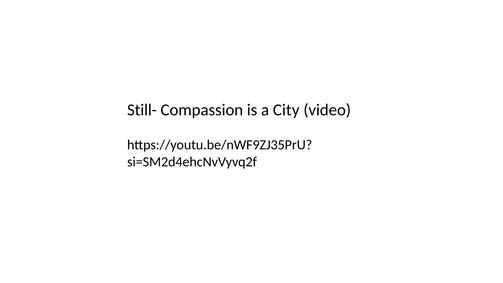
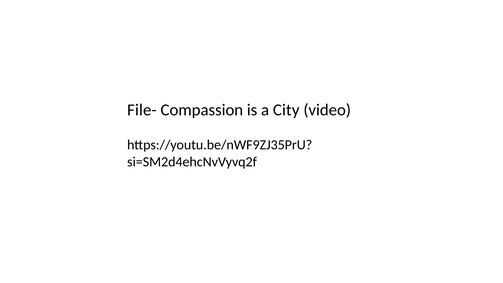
Still-: Still- -> File- (142, 110)
